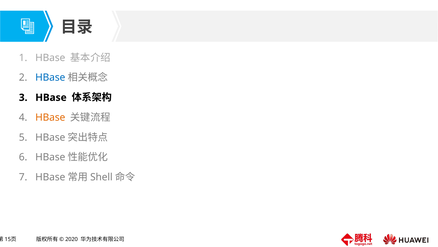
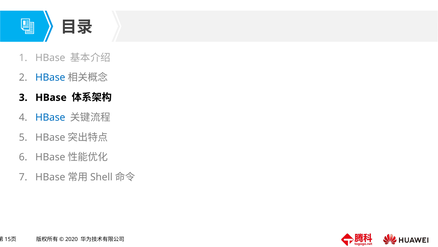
HBase colour: orange -> blue (50, 117)
